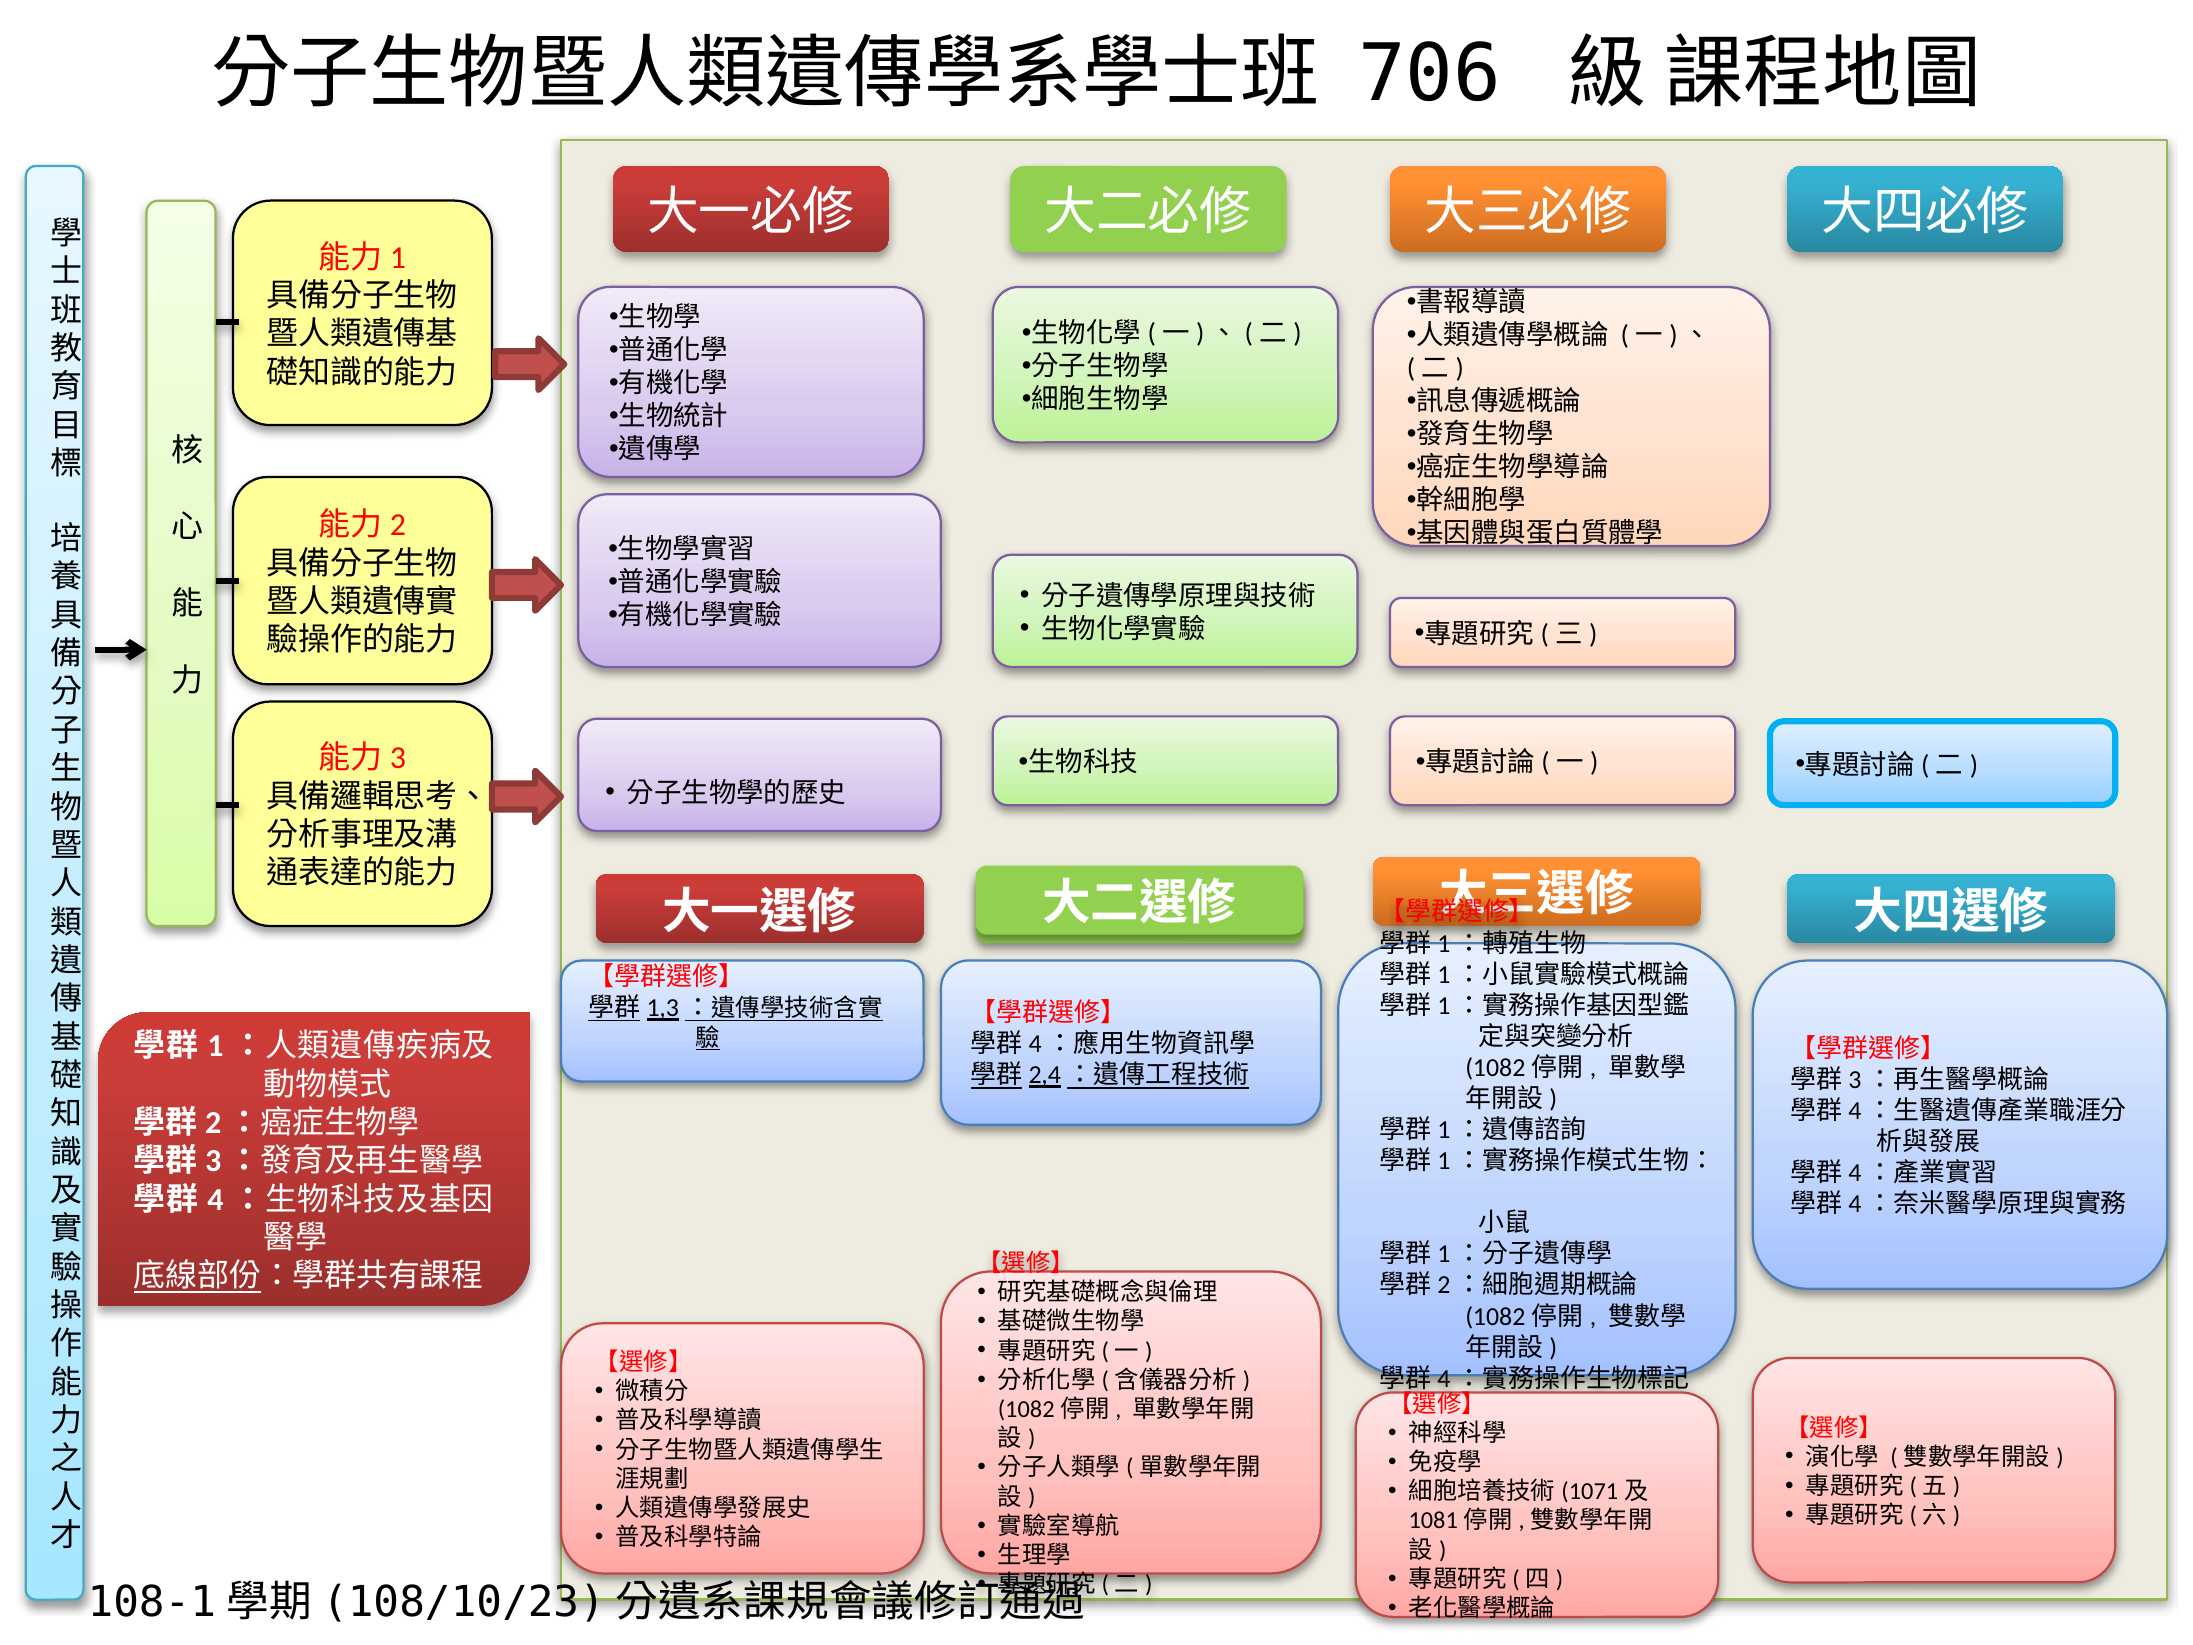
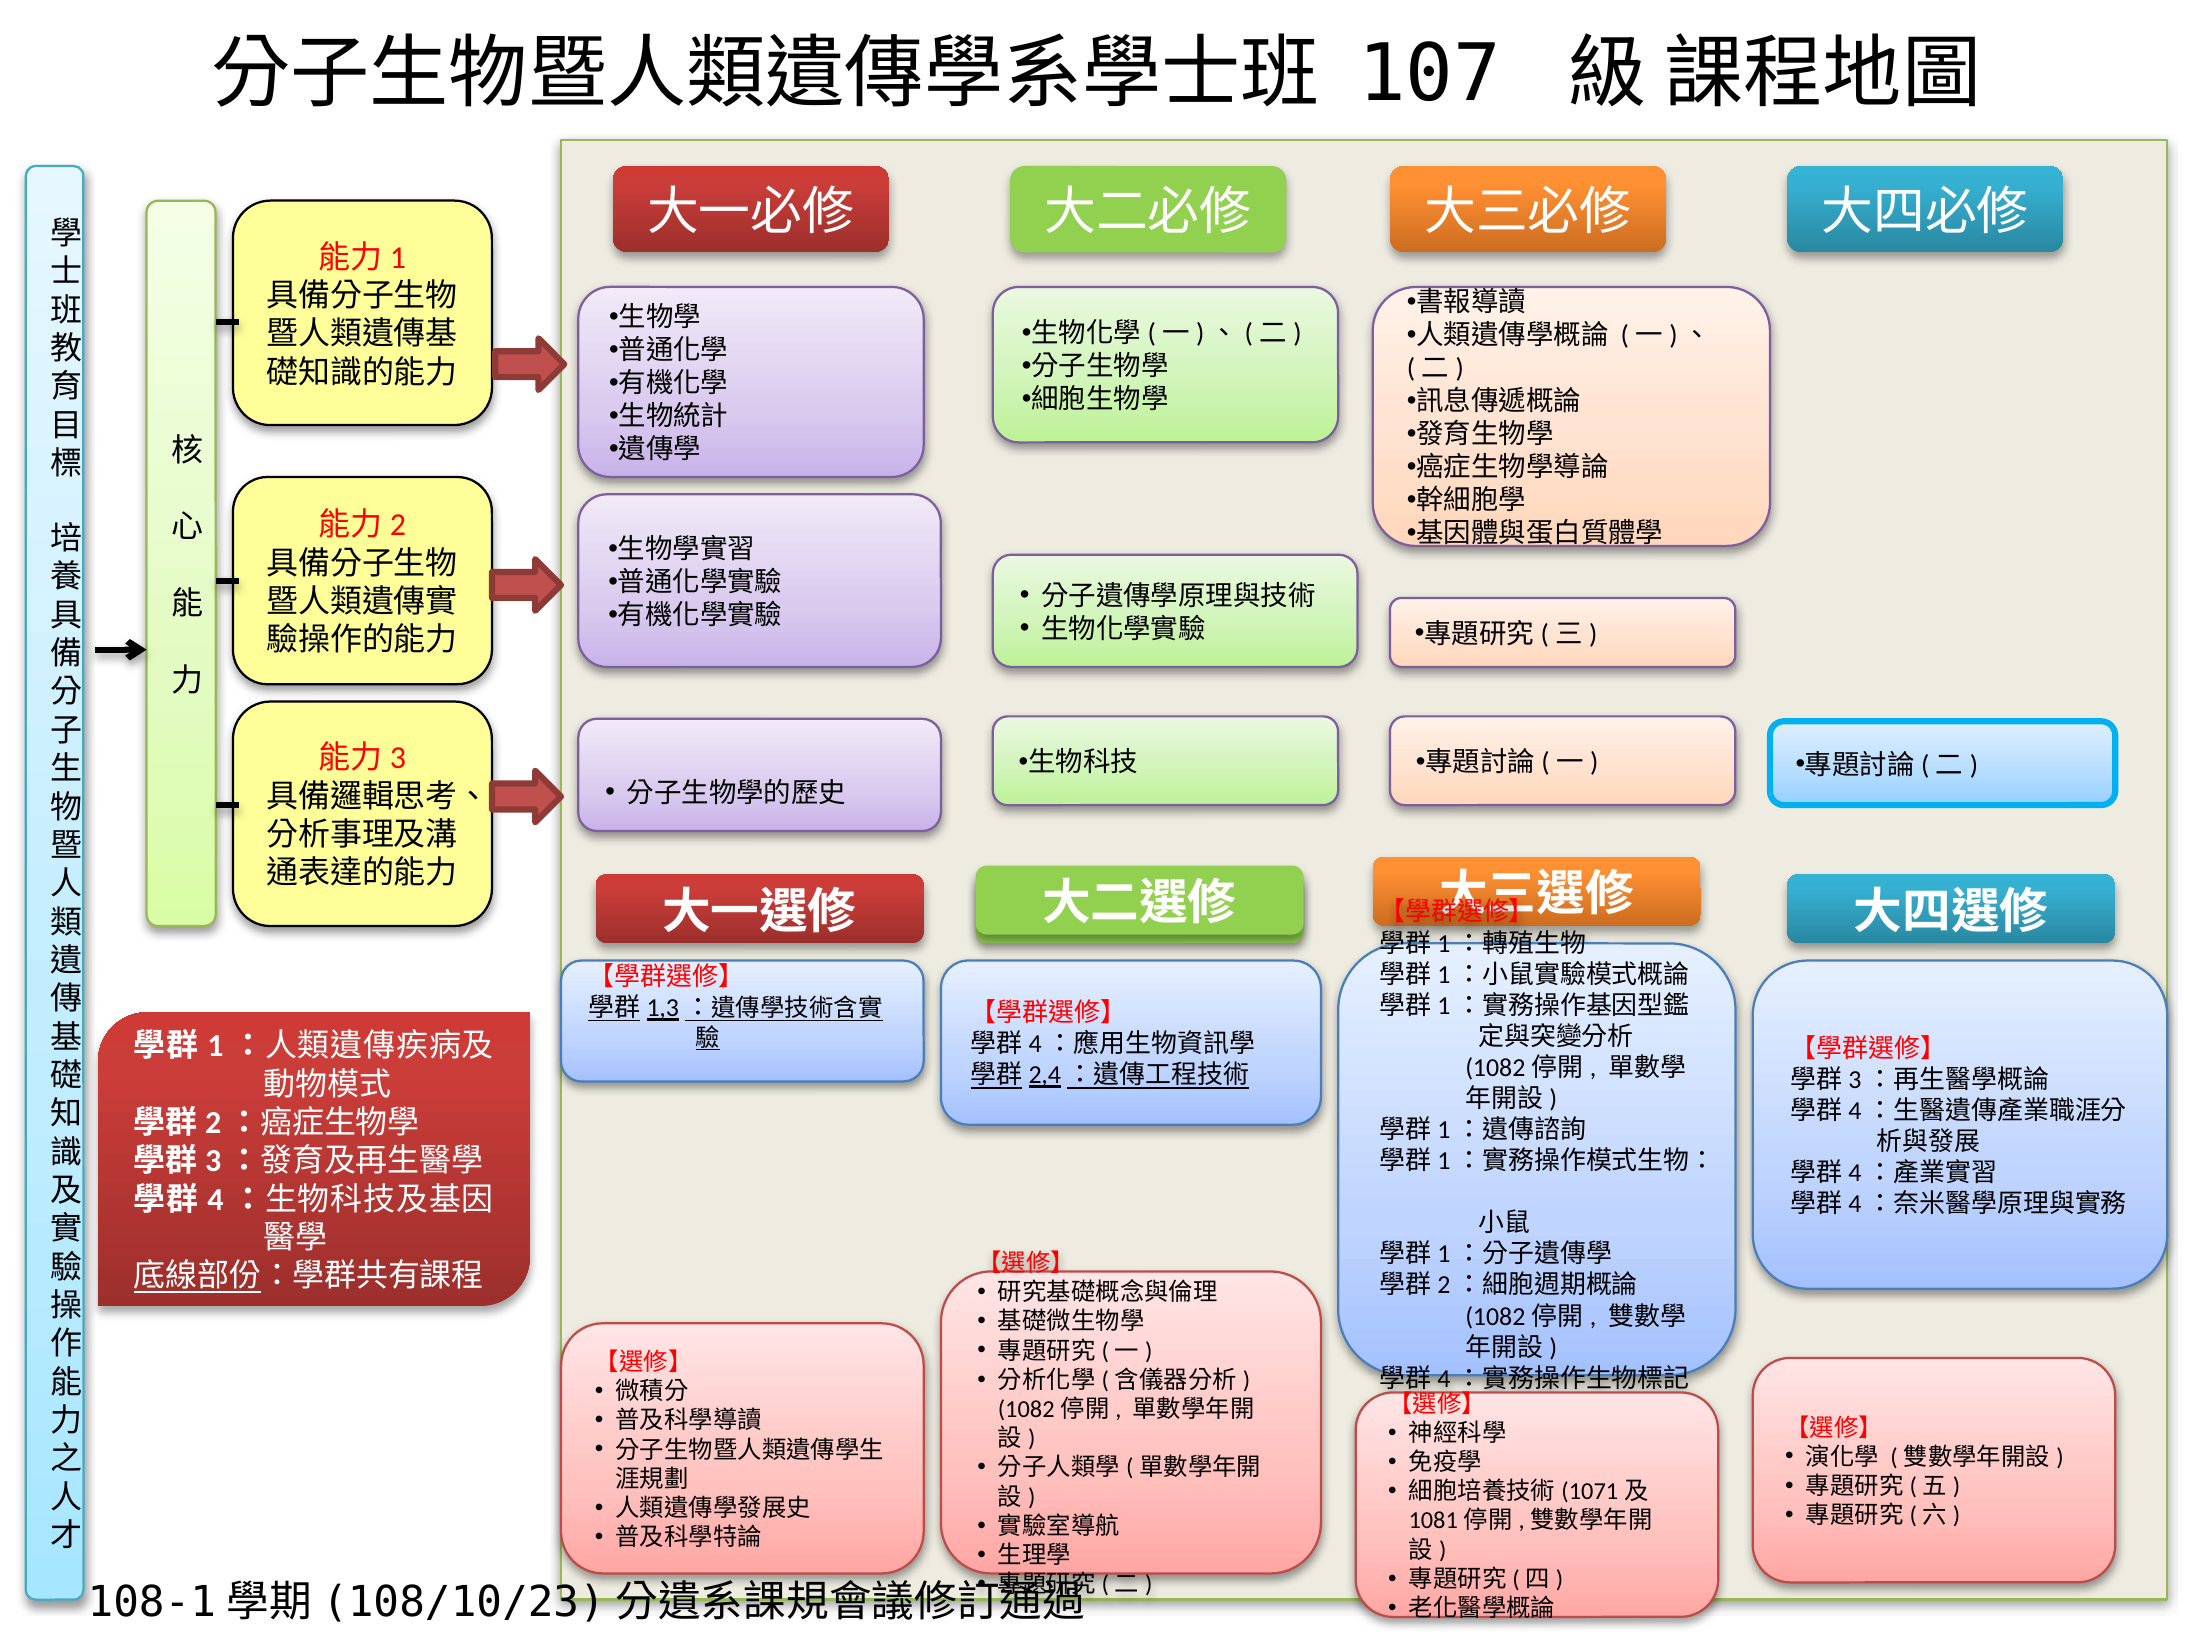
706: 706 -> 107 (1430, 74)
